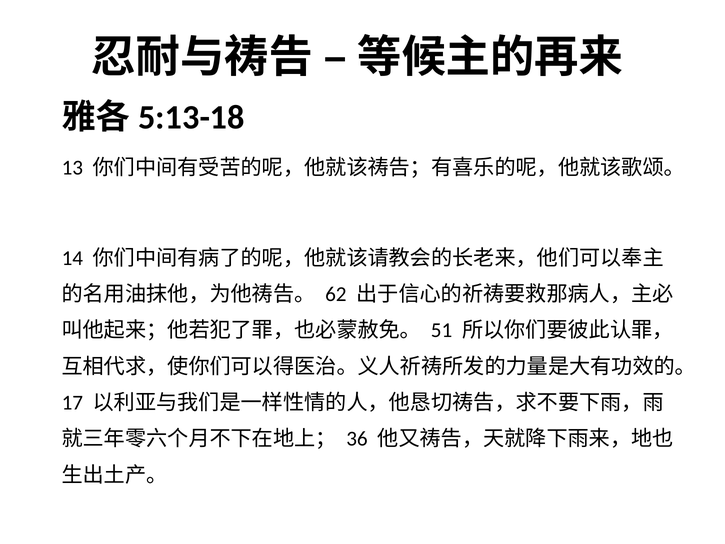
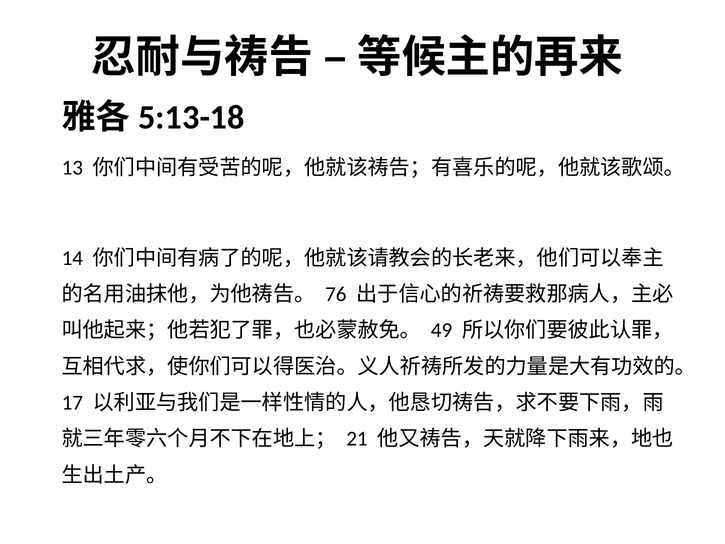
62: 62 -> 76 (336, 294)
51: 51 -> 49 (442, 330)
36: 36 -> 21 (357, 439)
